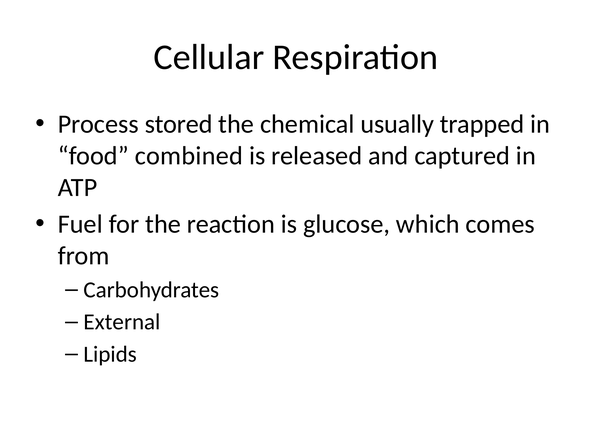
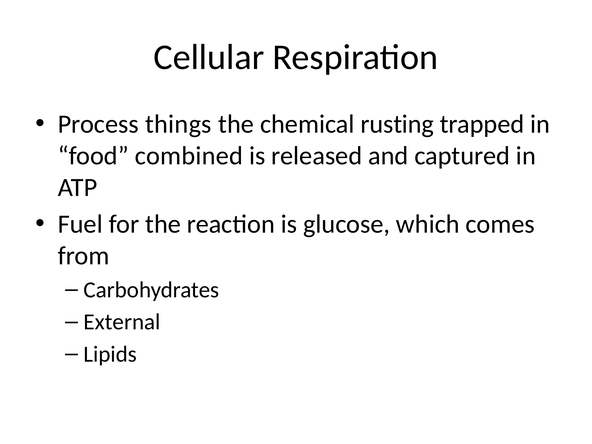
stored: stored -> things (178, 124)
usually: usually -> rusting (397, 124)
